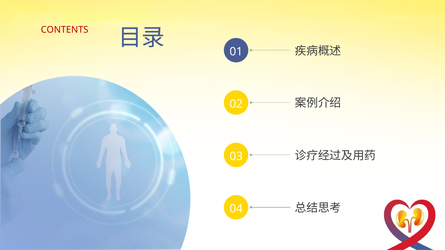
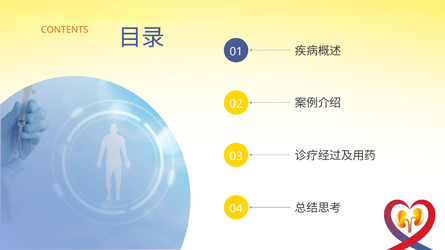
CONTENTS colour: red -> orange (65, 30)
